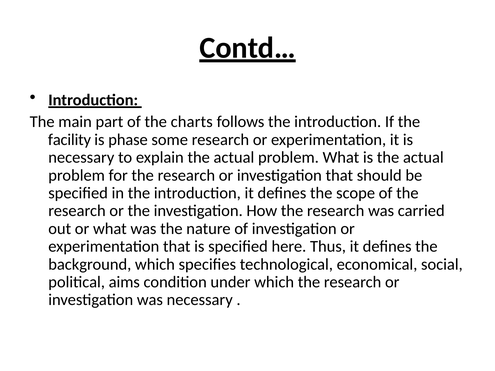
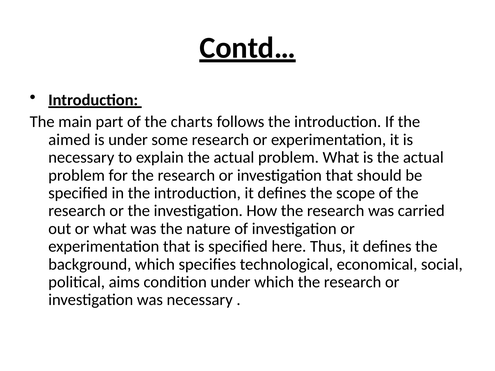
facility: facility -> aimed (69, 140)
is phase: phase -> under (128, 140)
